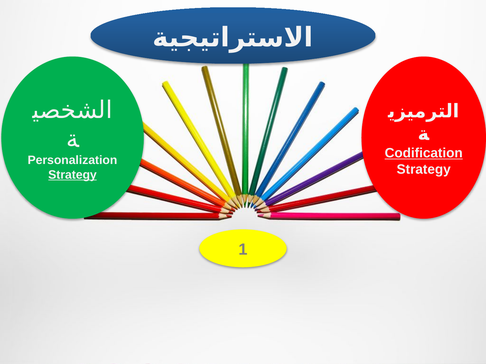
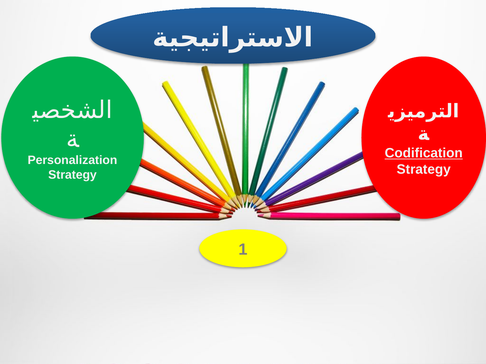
Strategy underline: present -> none (72, 175)
